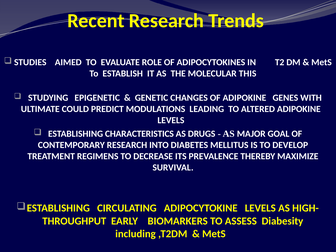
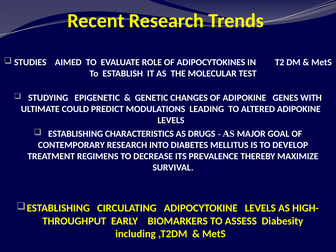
THIS: THIS -> TEST (248, 74)
